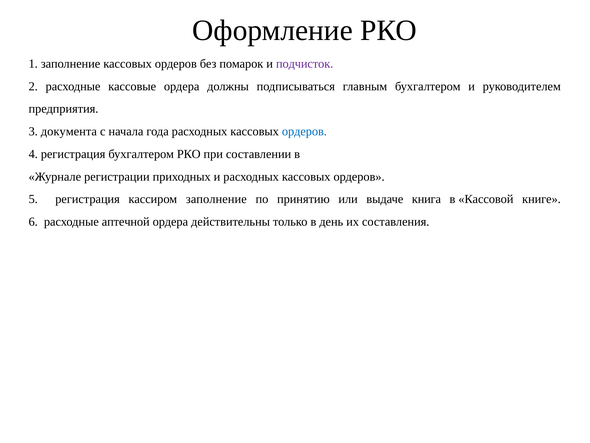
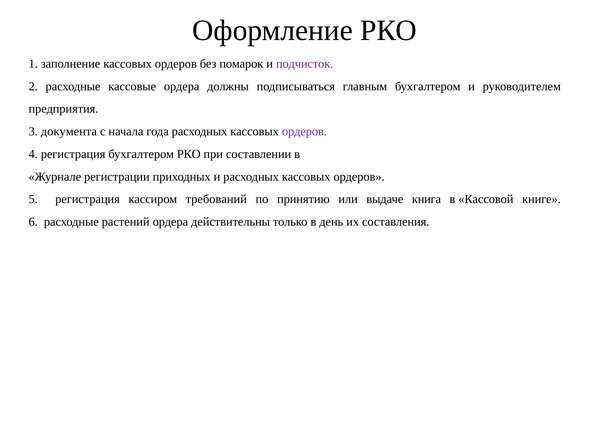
ордеров colour: blue -> purple (304, 131)
кассиром заполнение: заполнение -> требований (216, 199)
аптечной: аптечной -> растений (126, 222)
